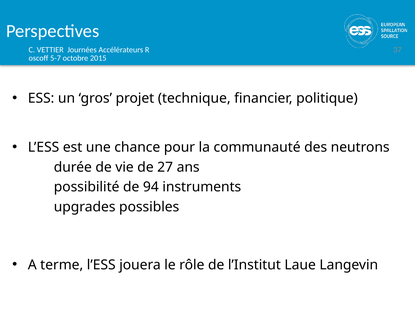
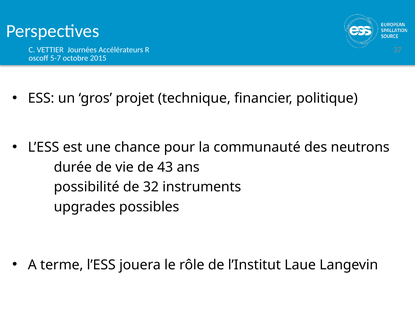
27: 27 -> 43 (165, 167)
94: 94 -> 32 (151, 187)
